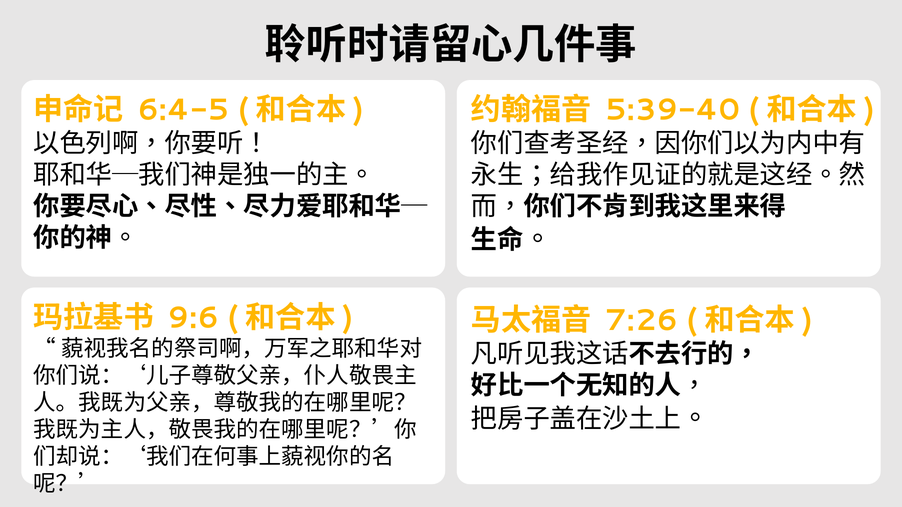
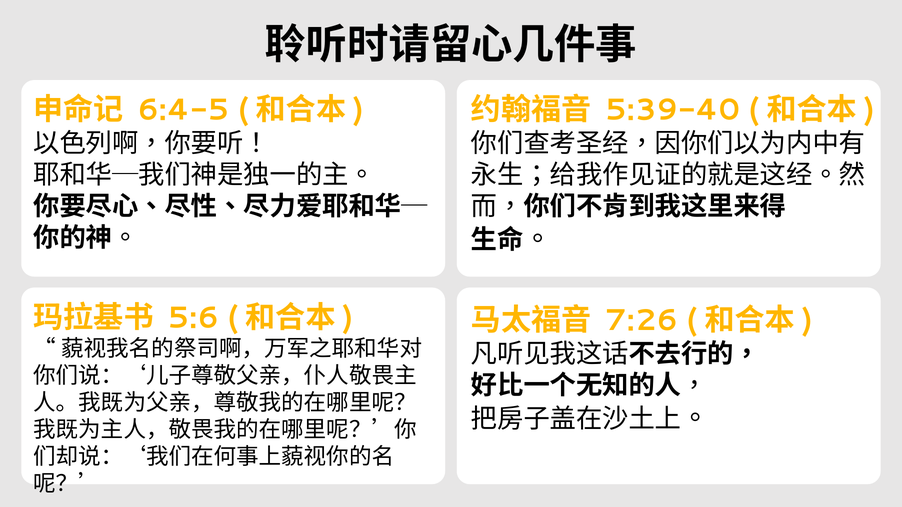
9:6: 9:6 -> 5:6 (193, 318)
